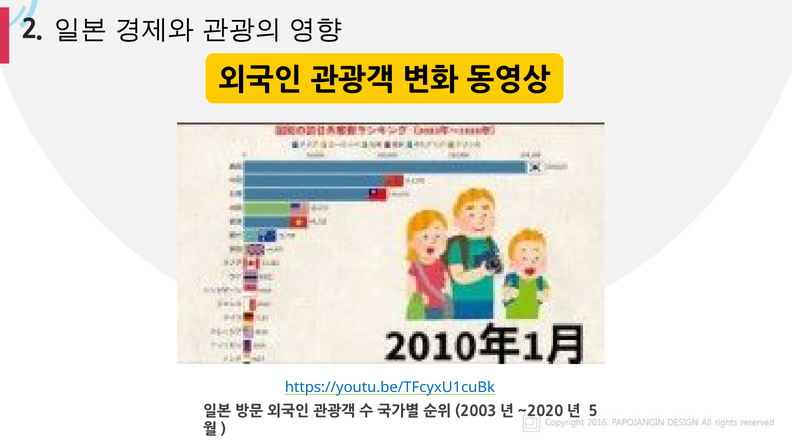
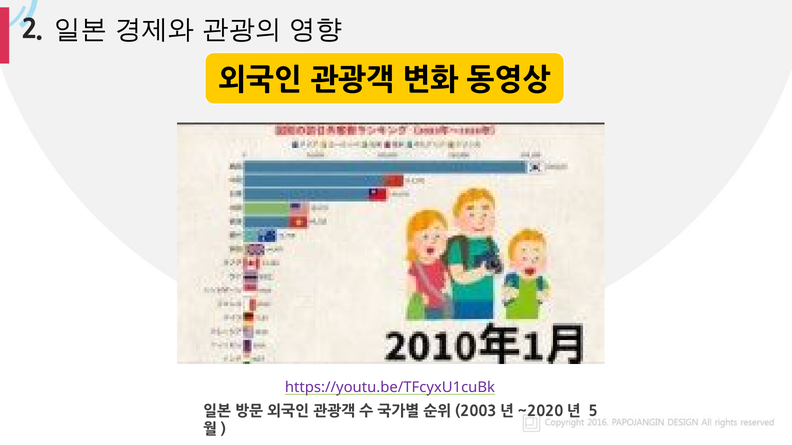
https://youtu.be/TFcyxU1cuBk colour: blue -> purple (390, 388)
